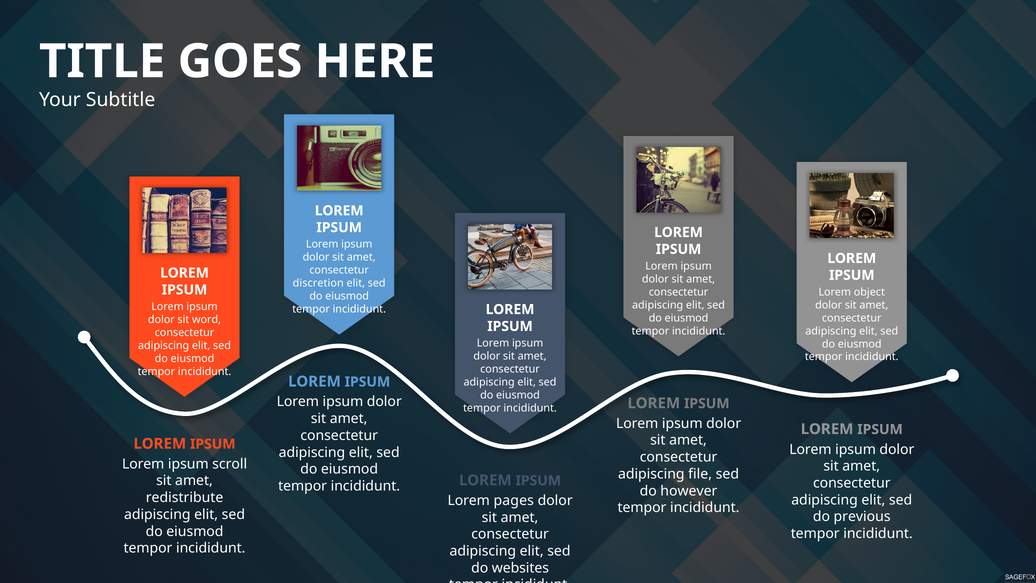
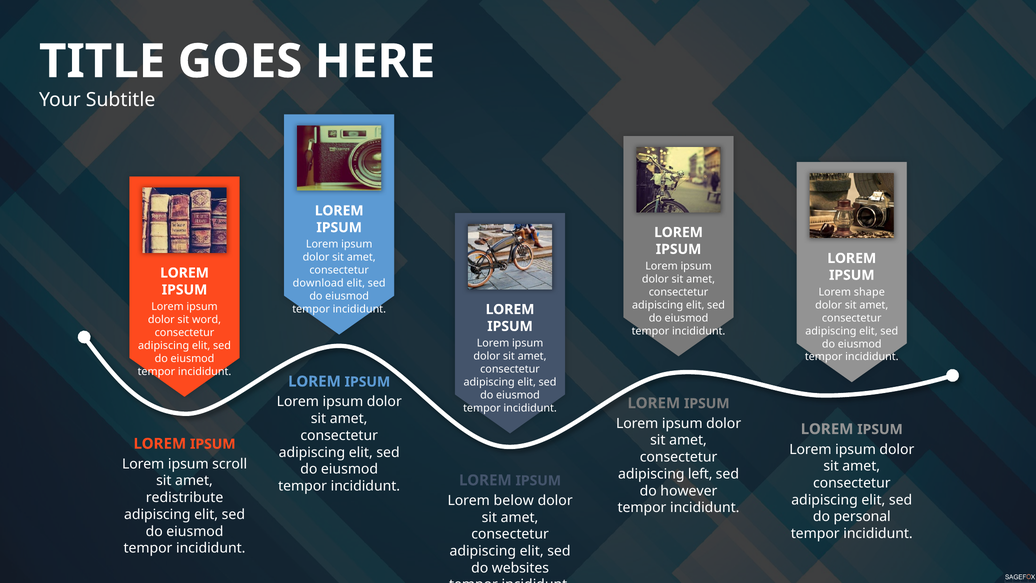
discretion: discretion -> download (318, 283)
object: object -> shape (869, 292)
file: file -> left (700, 474)
pages: pages -> below (514, 500)
previous: previous -> personal (862, 517)
